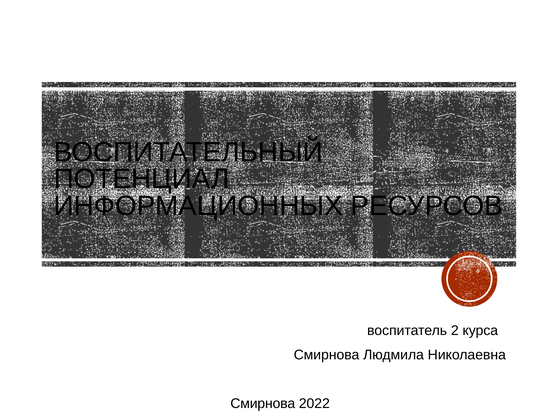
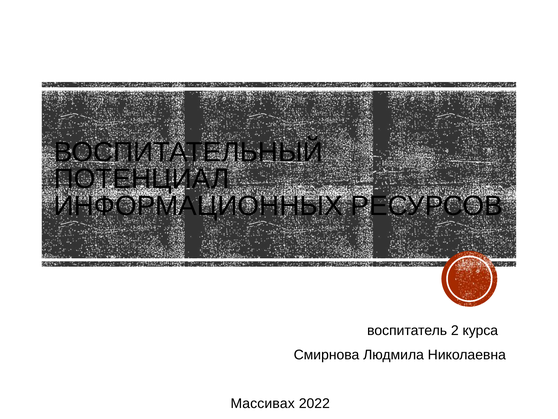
Смирнова: Смирнова -> Массивах (263, 403)
